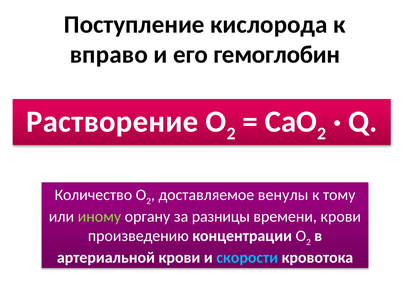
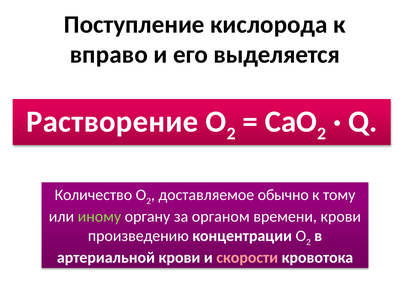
гемоглобин: гемоглобин -> выделяется (277, 55)
венулы: венулы -> обычно (283, 195)
разницы: разницы -> органом (221, 217)
скорости colour: light blue -> pink (247, 258)
